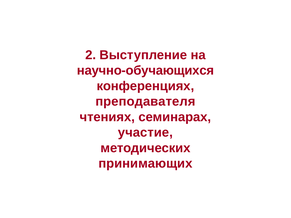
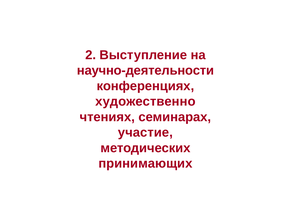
научно-обучающихся: научно-обучающихся -> научно-деятельности (145, 71)
преподавателя: преподавателя -> художественно (145, 102)
